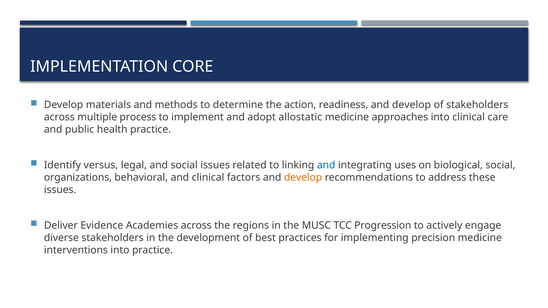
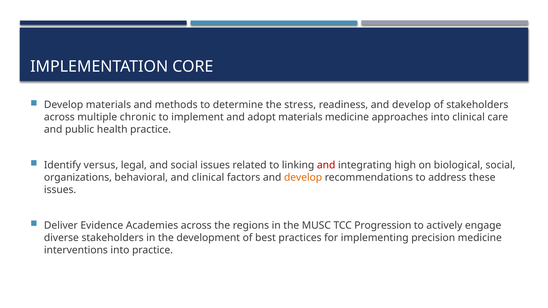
action: action -> stress (300, 105)
process: process -> chronic (138, 117)
adopt allostatic: allostatic -> materials (300, 117)
and colour: blue -> red (326, 165)
uses: uses -> high (405, 165)
